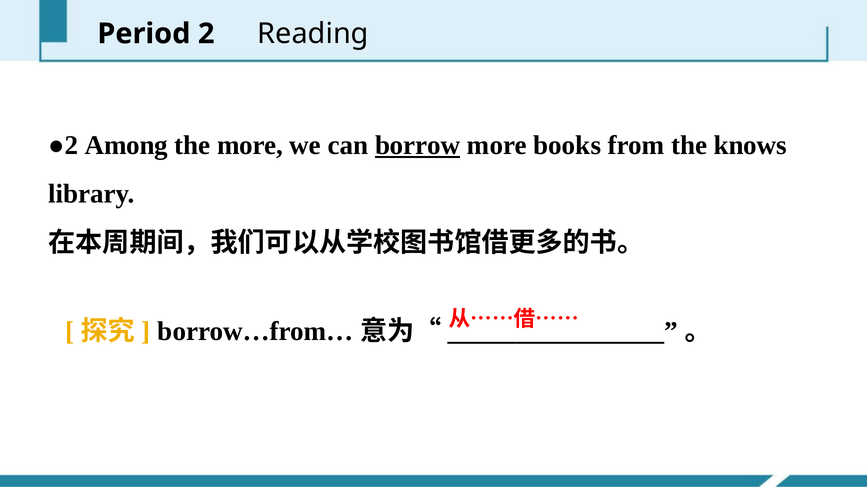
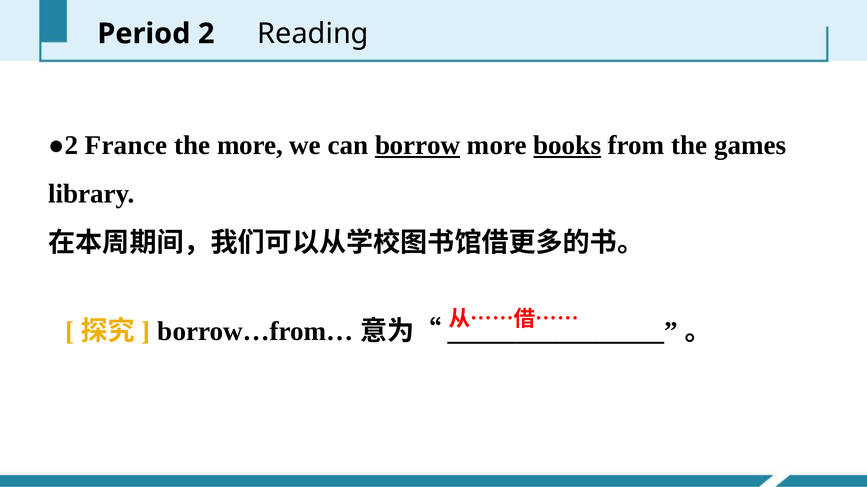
Among: Among -> France (126, 146)
books underline: none -> present (567, 146)
knows: knows -> games (750, 146)
